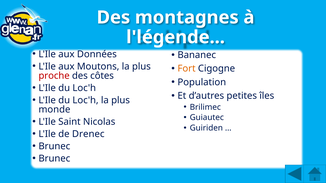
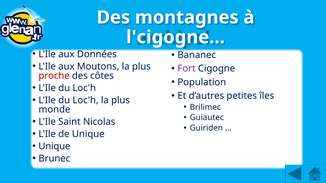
l'légende: l'légende -> l'cigogne (176, 37)
Fort colour: orange -> purple (187, 69)
de Drenec: Drenec -> Unique (88, 134)
Brunec: Brunec -> Unique (54, 147)
